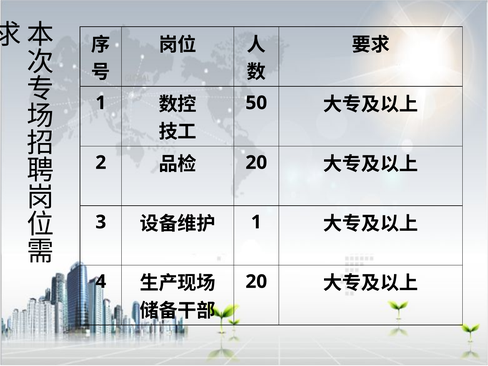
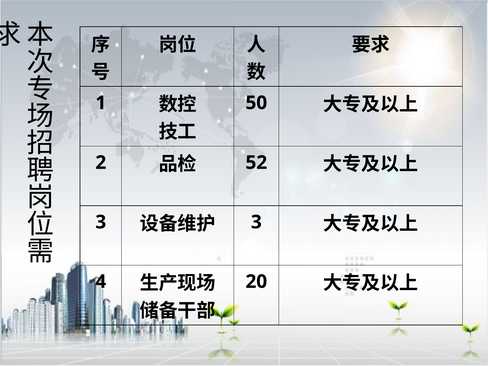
20: 20 -> 52 (256, 163)
1: 1 -> 3 (256, 222)
